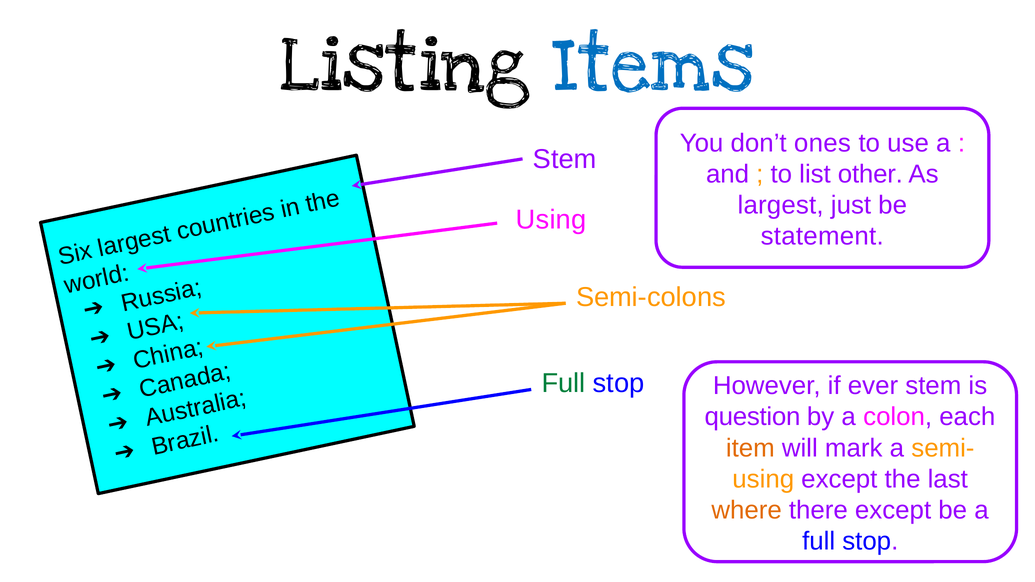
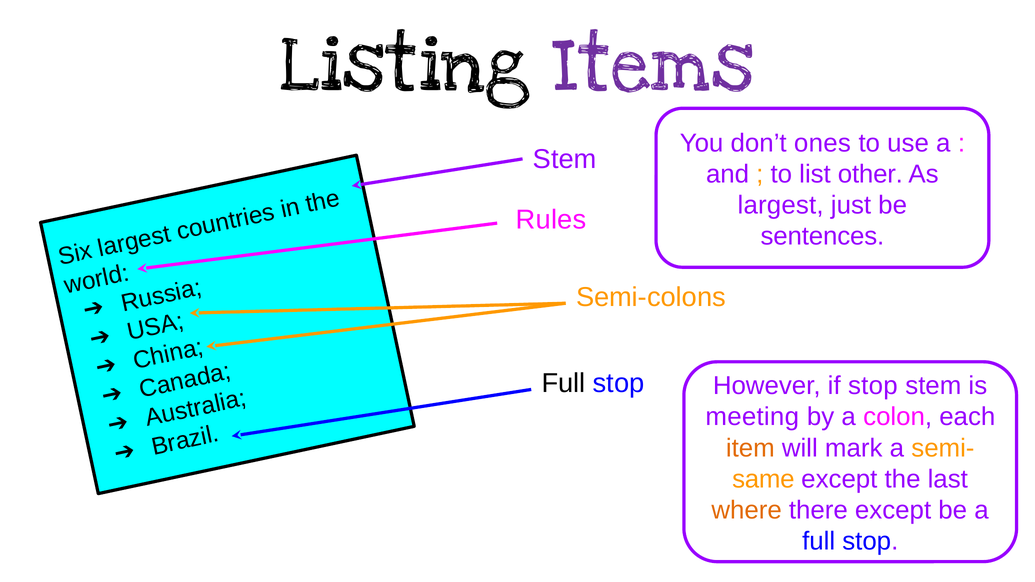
Items colour: blue -> purple (654, 65)
Using: Using -> Rules (551, 220)
statement: statement -> sentences (822, 236)
Full colour: green -> black (563, 384)
if ever: ever -> stop (873, 386)
question: question -> meeting (752, 417)
using: using -> same (763, 479)
